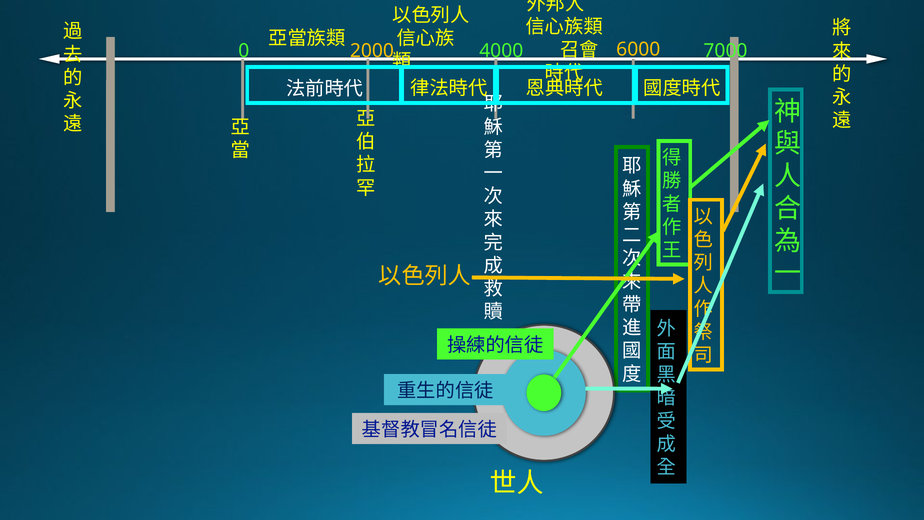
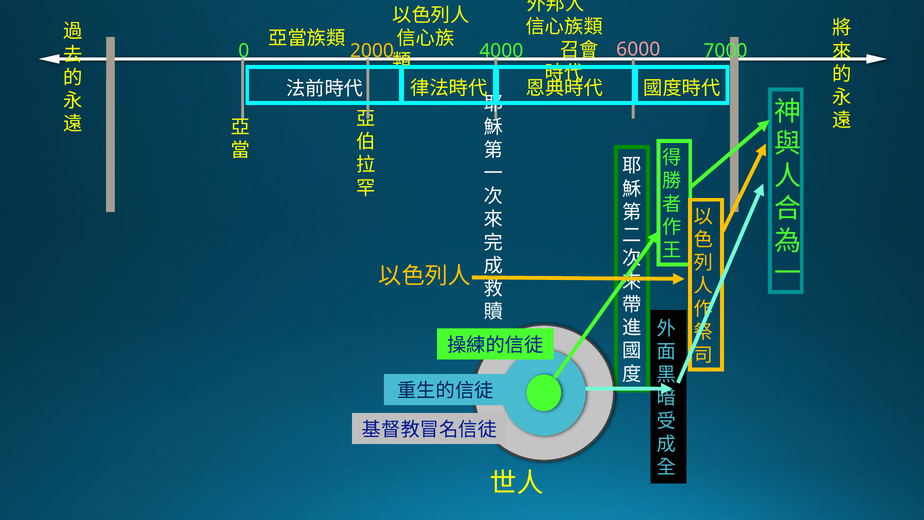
6000 colour: yellow -> pink (638, 49)
